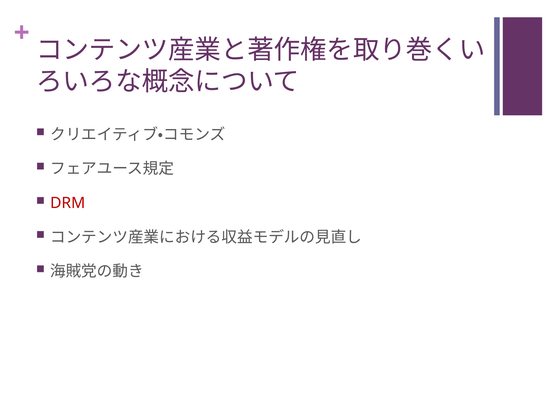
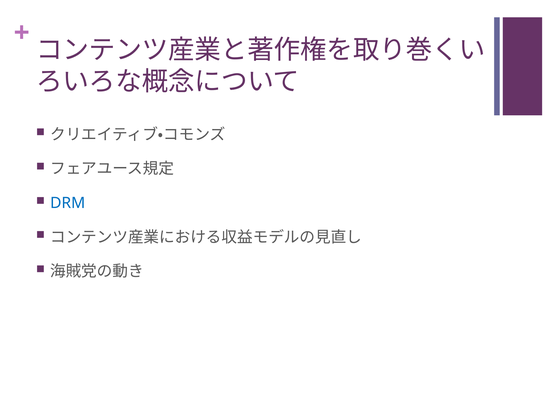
DRM colour: red -> blue (68, 203)
